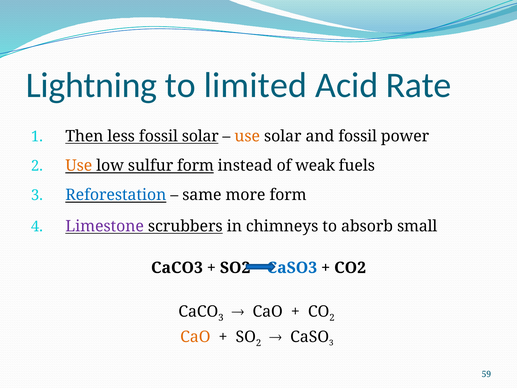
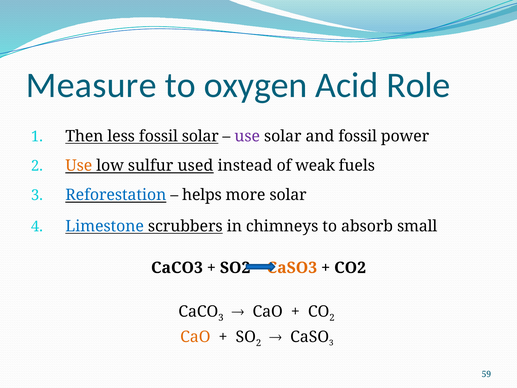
Lightning: Lightning -> Measure (91, 85)
limited: limited -> oxygen (256, 85)
Rate: Rate -> Role (418, 85)
use colour: orange -> purple (247, 136)
sulfur form: form -> used (195, 166)
same: same -> helps (202, 195)
more form: form -> solar (288, 195)
Limestone colour: purple -> blue (105, 226)
CaSO3 colour: blue -> orange (292, 268)
